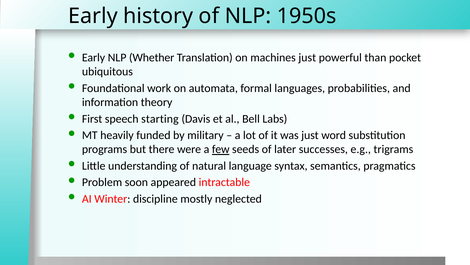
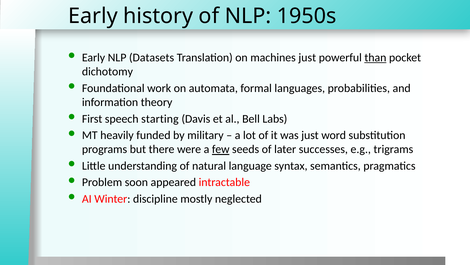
Whether: Whether -> Datasets (152, 57)
than underline: none -> present (375, 57)
ubiquitous: ubiquitous -> dichotomy (107, 72)
